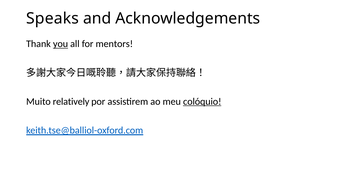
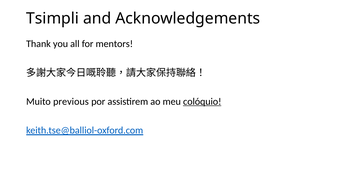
Speaks: Speaks -> Tsimpli (53, 19)
you underline: present -> none (61, 44)
relatively: relatively -> previous (71, 101)
